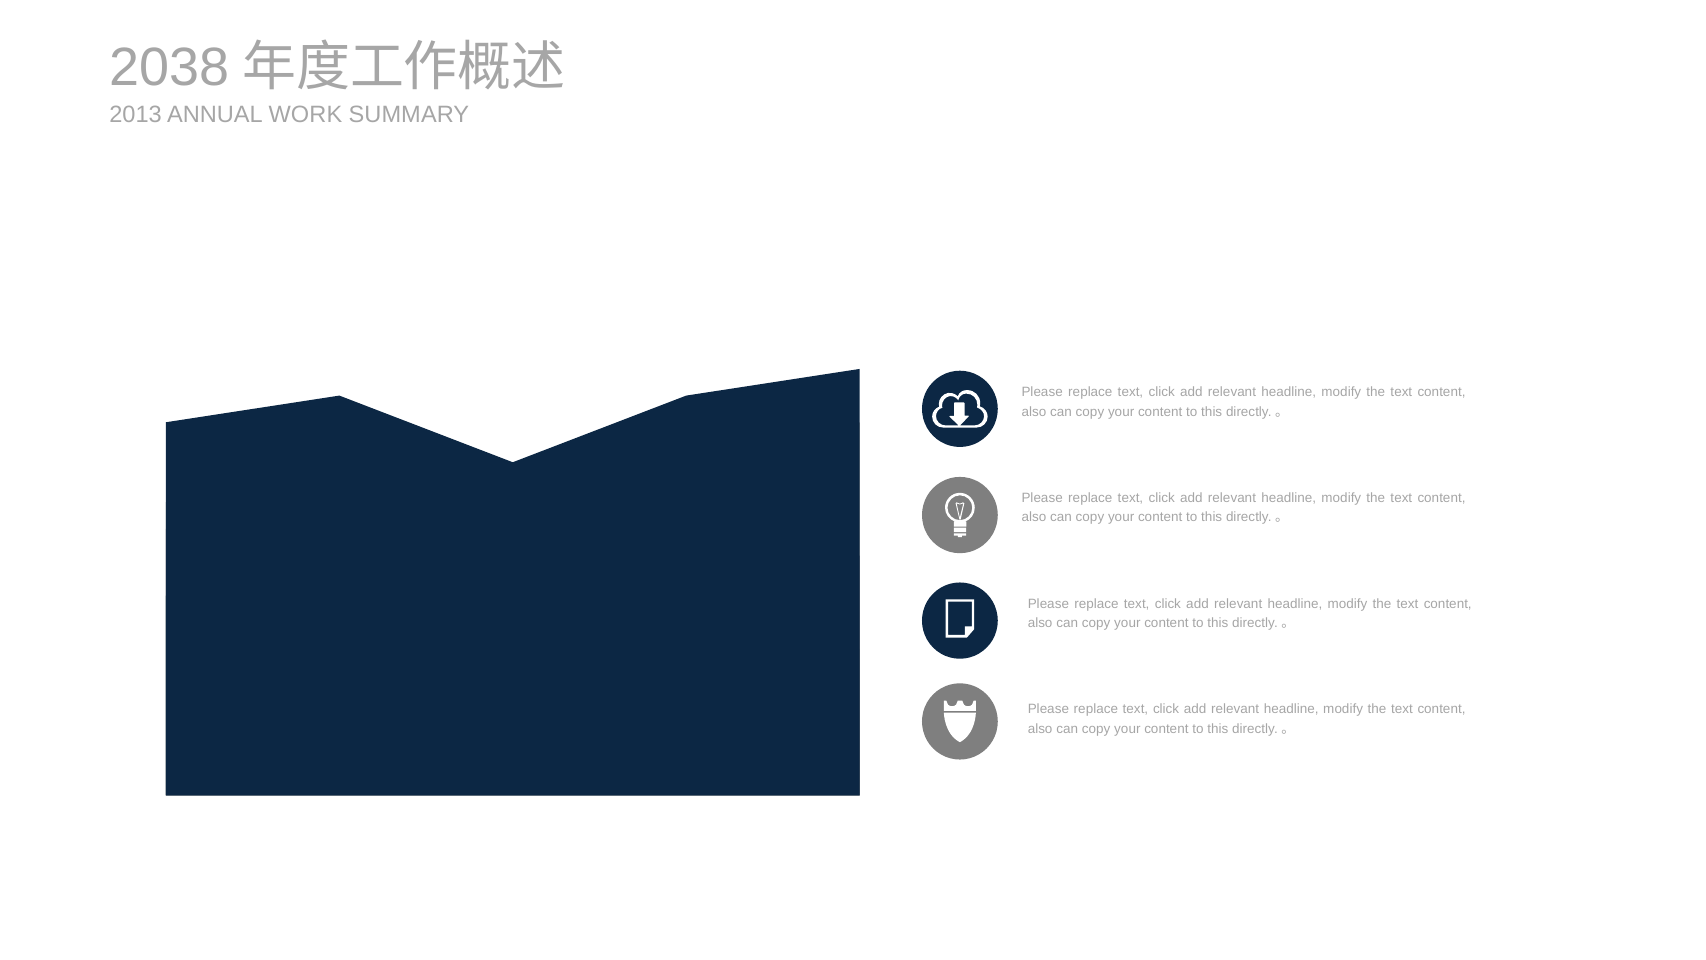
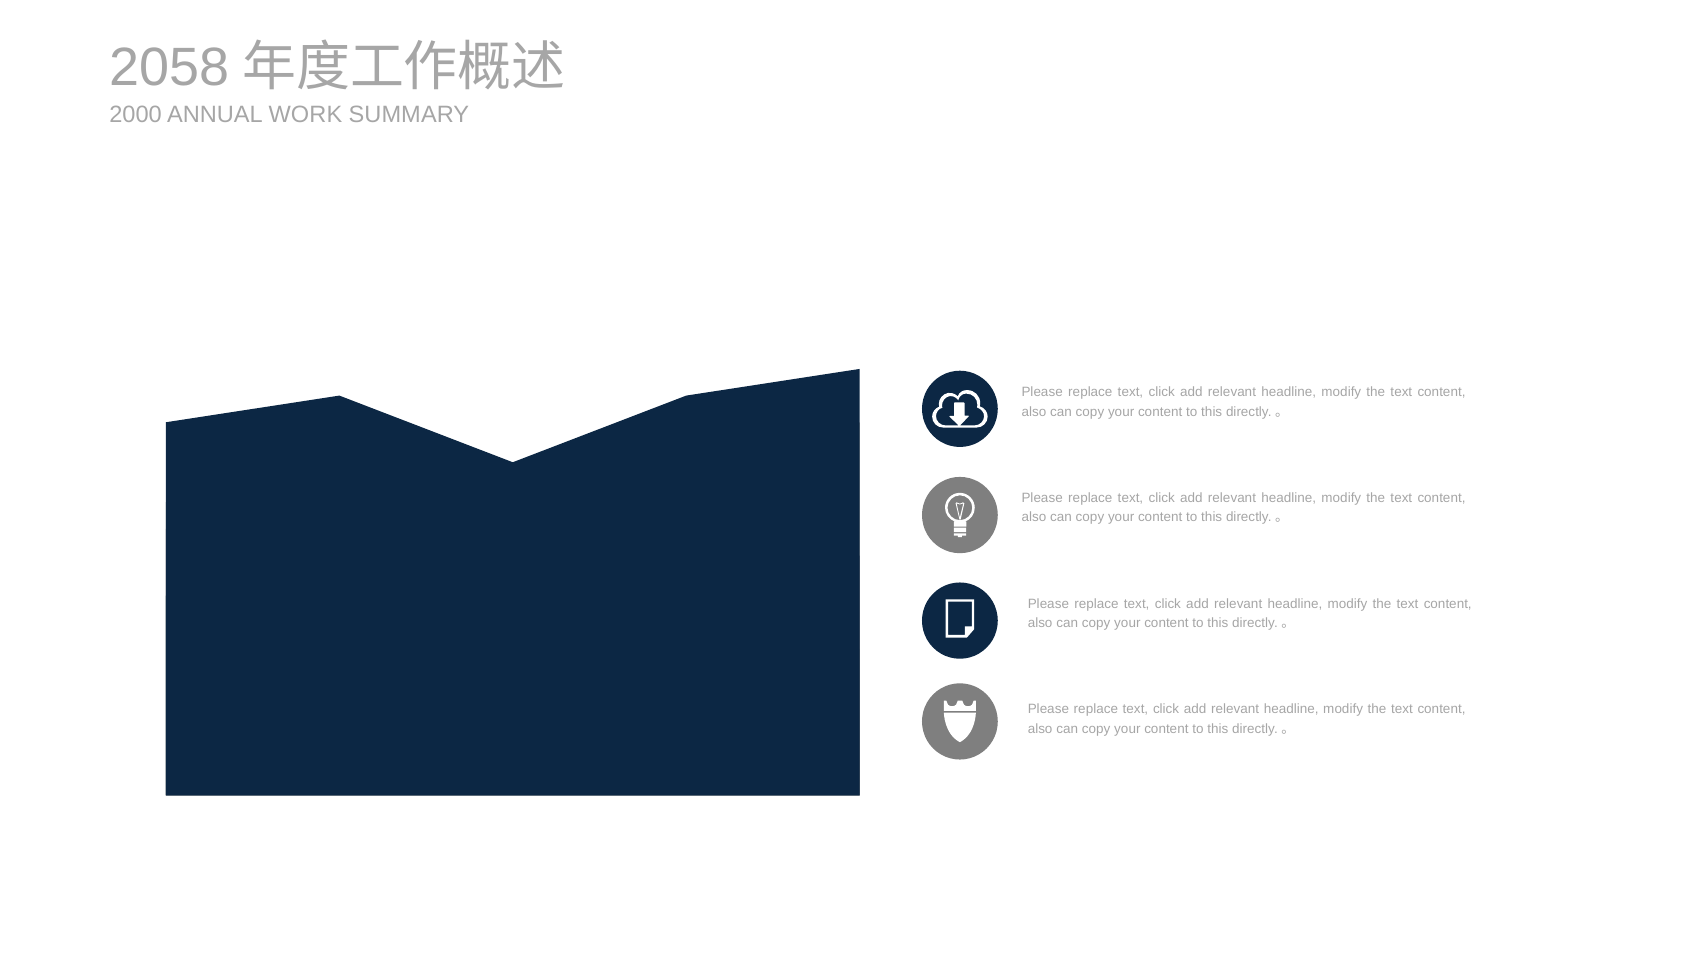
2038: 2038 -> 2058 (169, 67)
2013: 2013 -> 2000 (136, 114)
